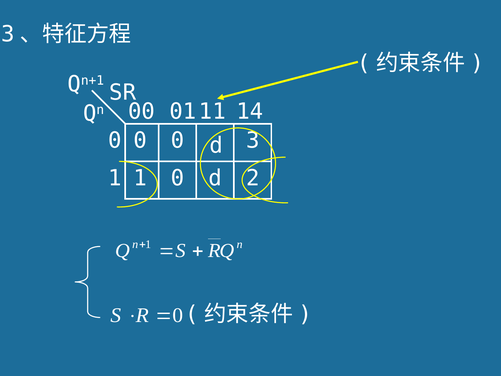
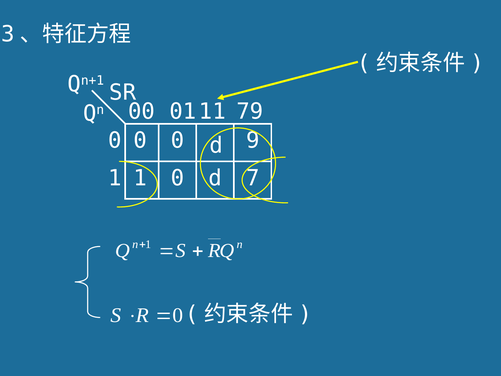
14: 14 -> 79 (250, 111)
3: 3 -> 9 (253, 141)
2: 2 -> 7 (253, 178)
